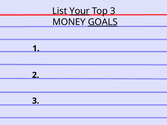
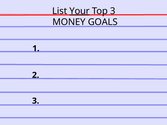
GOALS underline: present -> none (103, 22)
